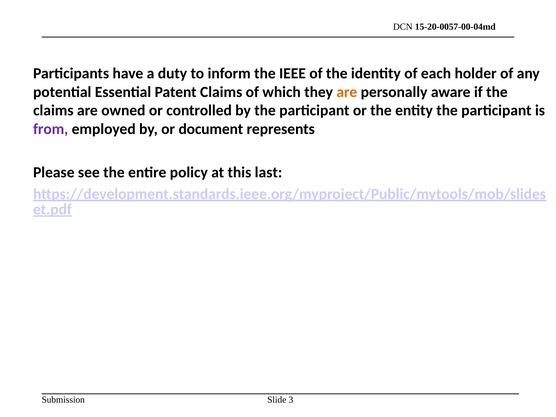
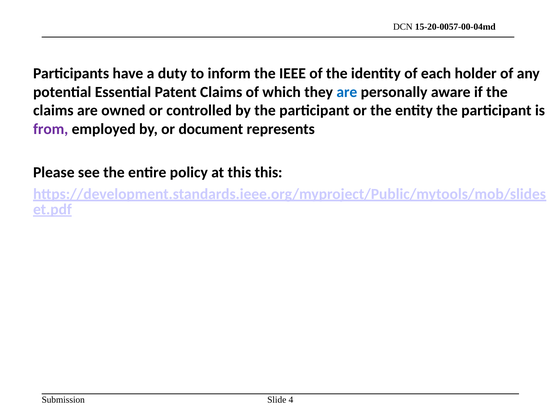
are colour: orange -> blue (347, 92)
this last: last -> this (269, 172)
3: 3 -> 4 (291, 400)
